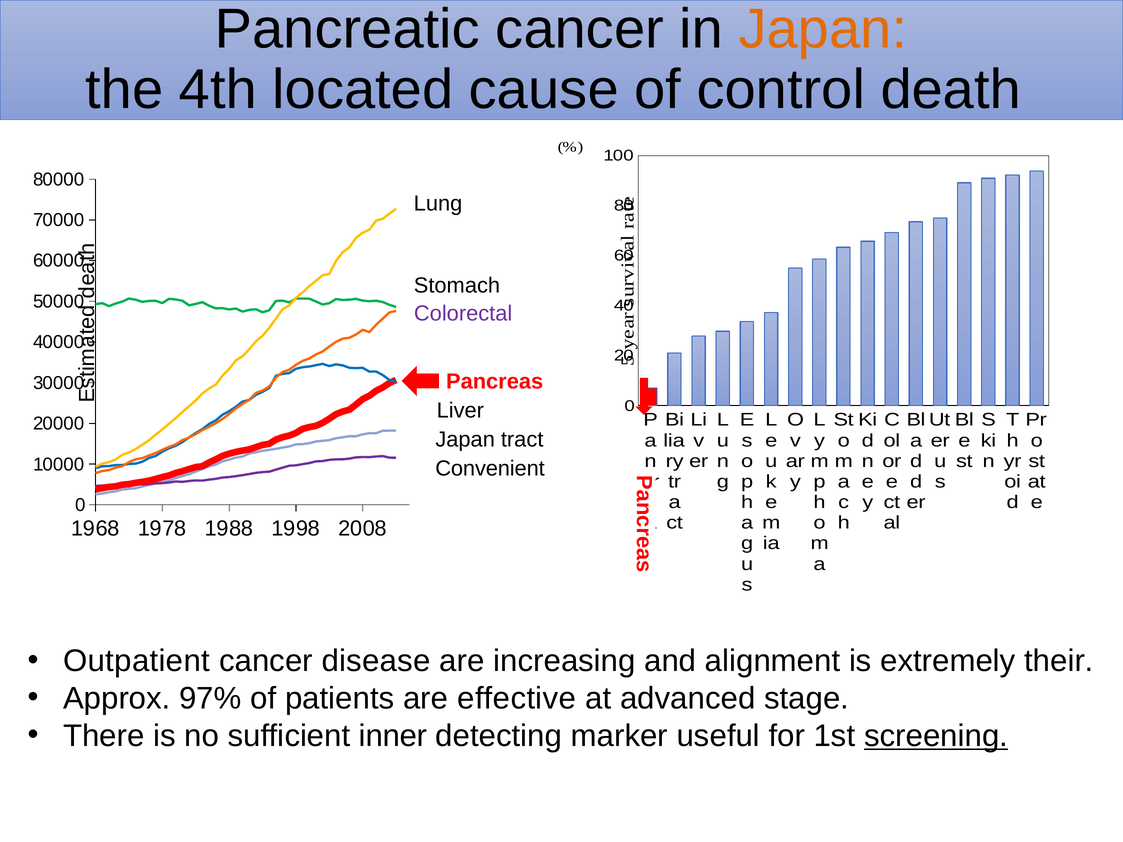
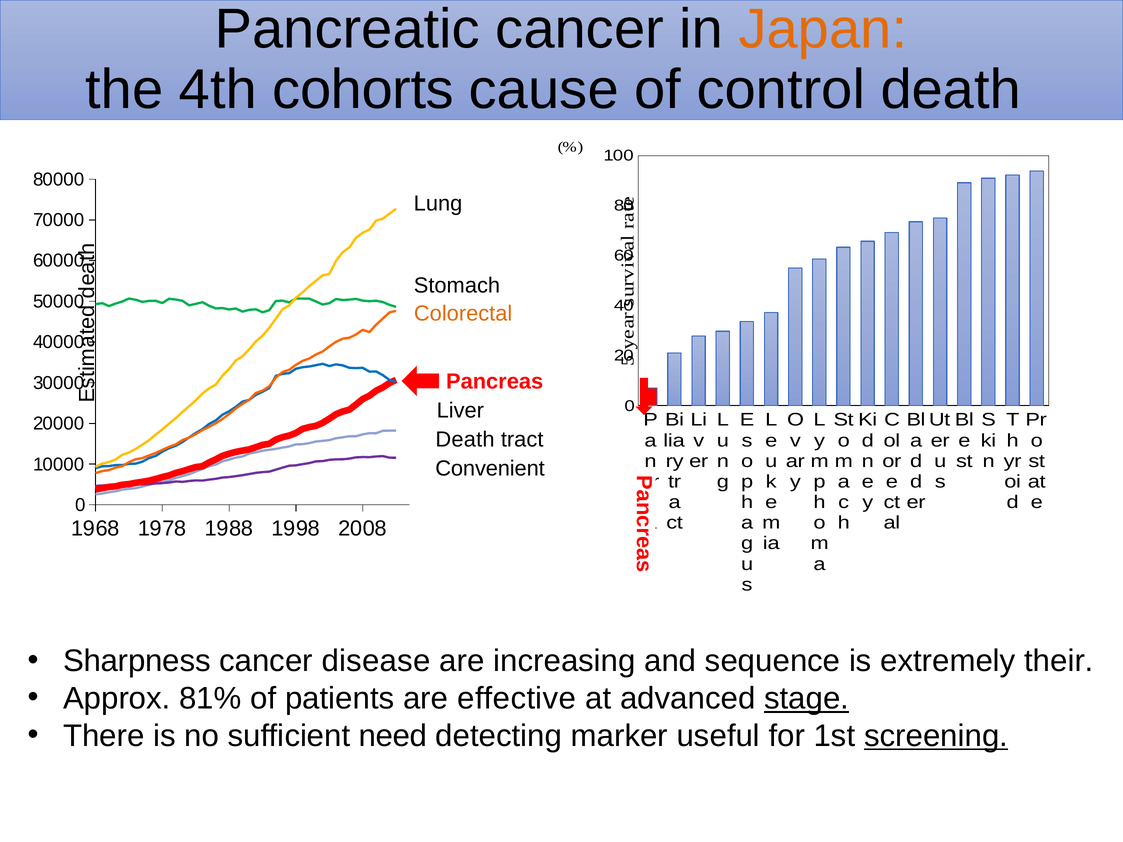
located: located -> cohorts (363, 90)
Colorectal colour: purple -> orange (463, 314)
Japan: Japan -> Death (465, 440)
Outpatient: Outpatient -> Sharpness (137, 661)
alignment: alignment -> sequence (773, 661)
97%: 97% -> 81% (210, 699)
stage underline: none -> present (807, 699)
inner: inner -> need (393, 736)
